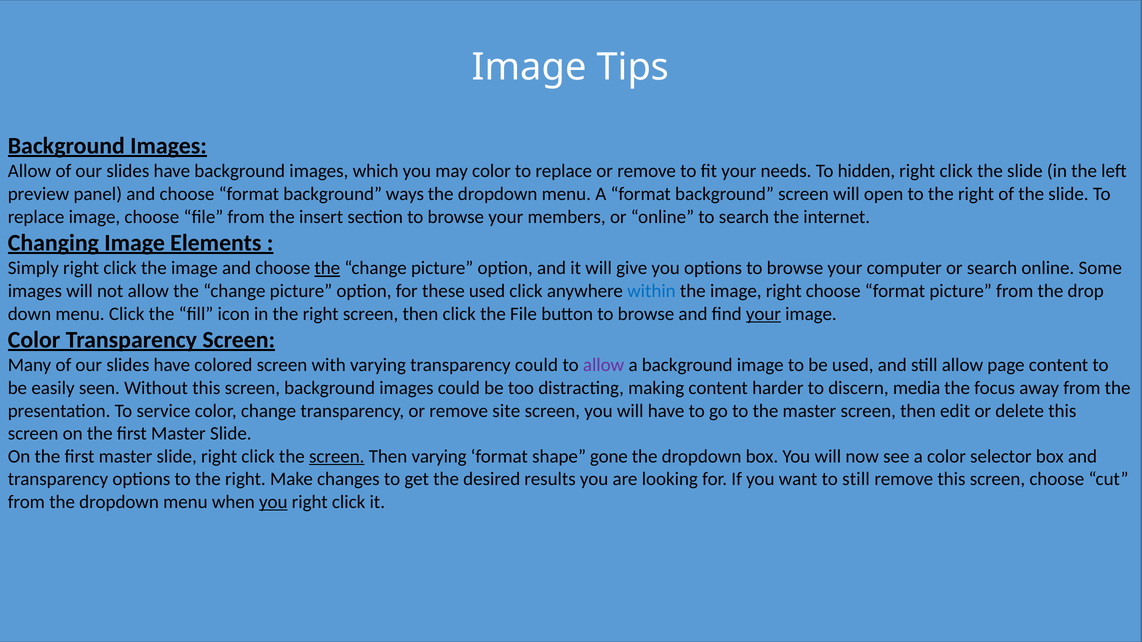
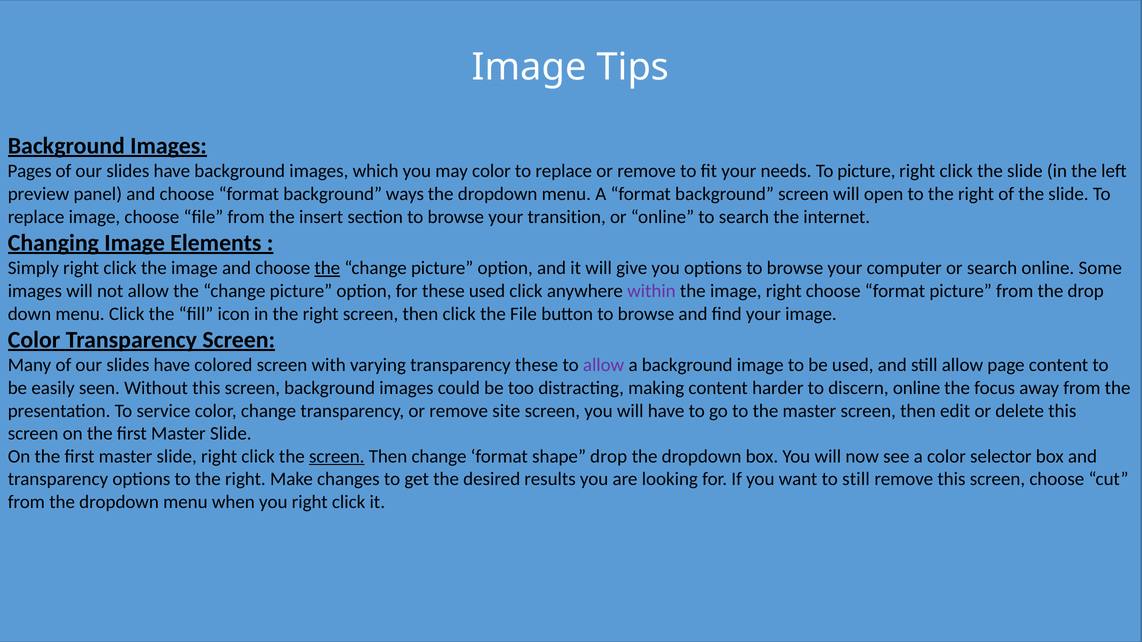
Allow: Allow -> Pages (30, 171)
To hidden: hidden -> picture (866, 171)
members: members -> transition (567, 217)
within colour: blue -> purple (651, 291)
your underline: present -> none (763, 314)
transparency could: could -> these (537, 365)
discern media: media -> online (917, 388)
Then varying: varying -> change (439, 457)
shape gone: gone -> drop (609, 457)
you underline: present -> none (273, 502)
